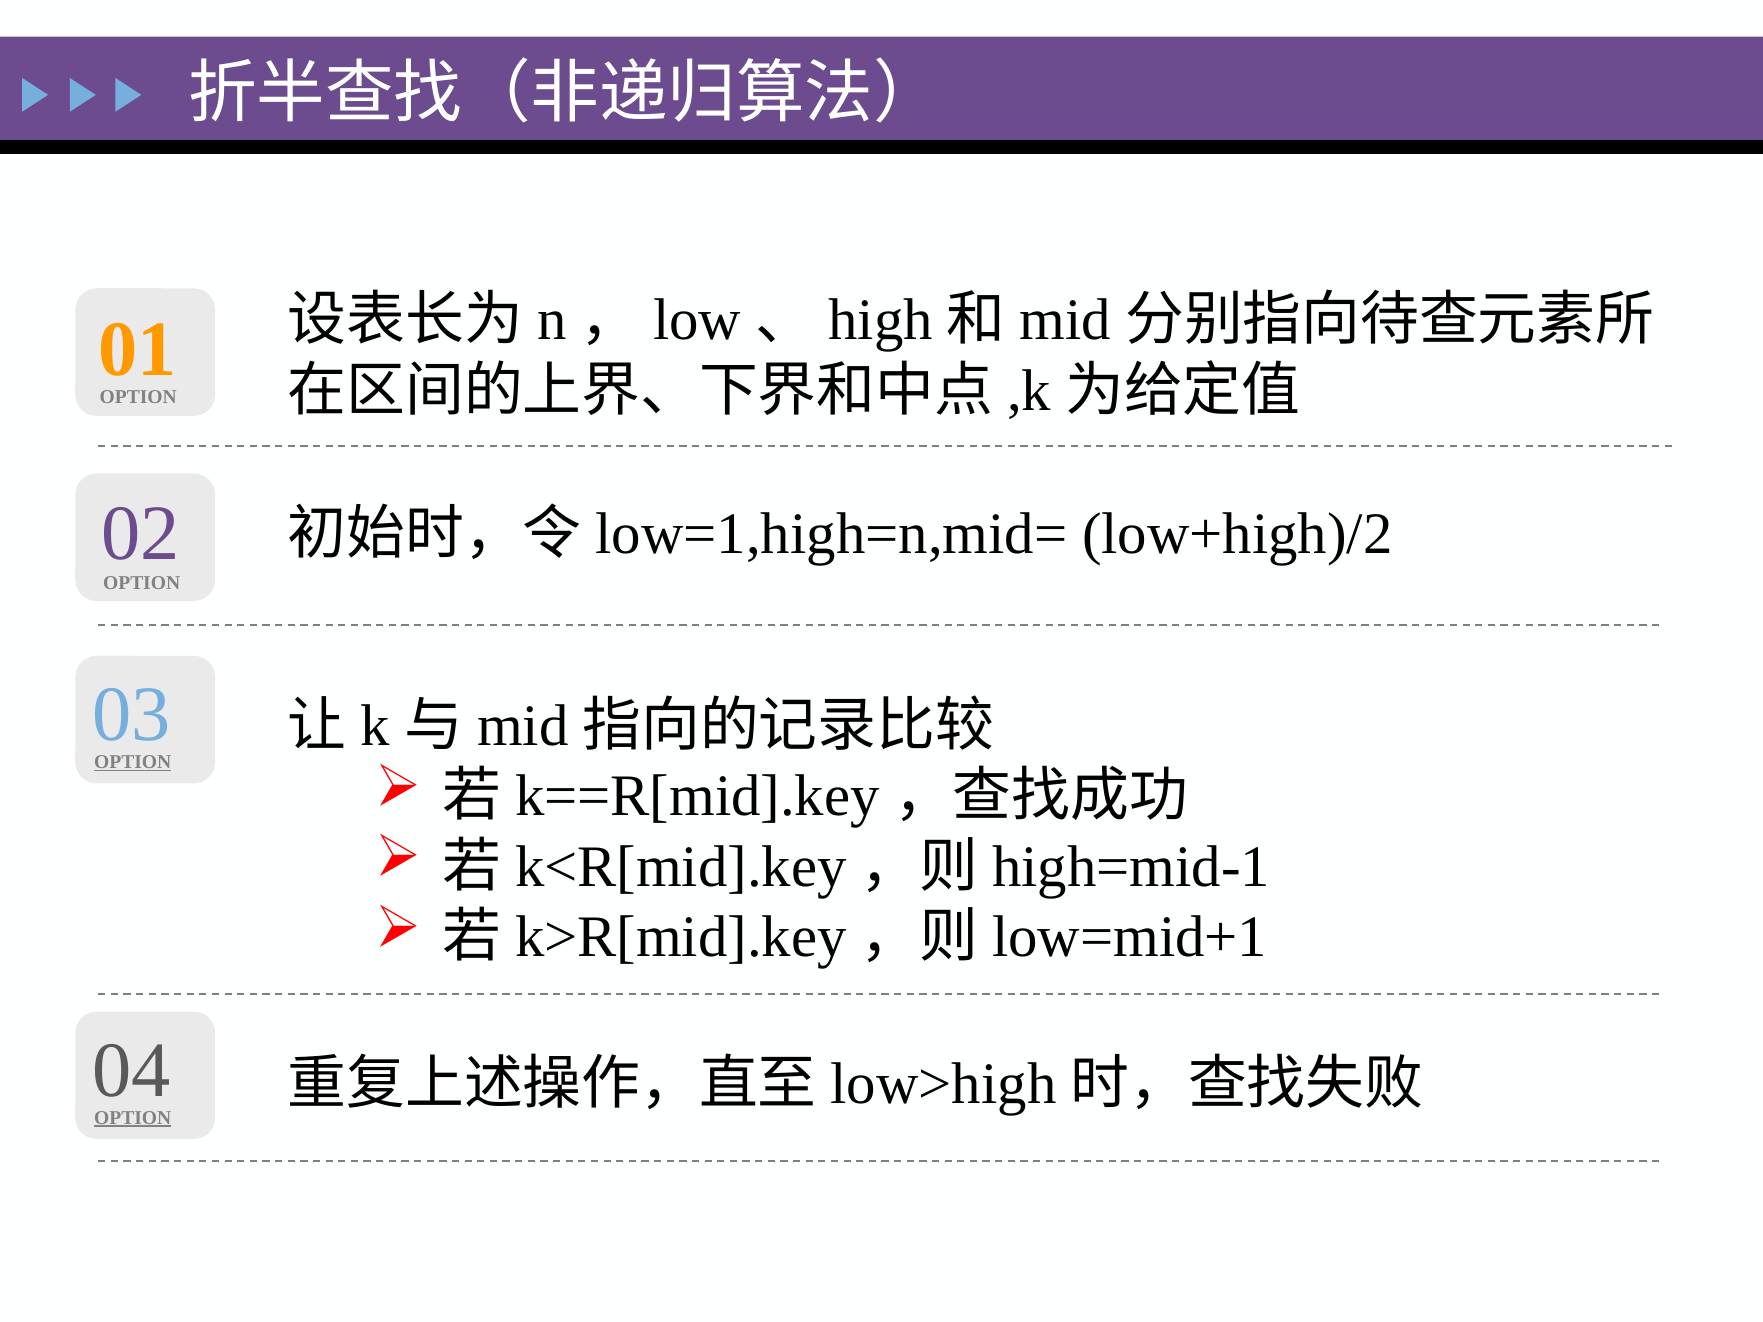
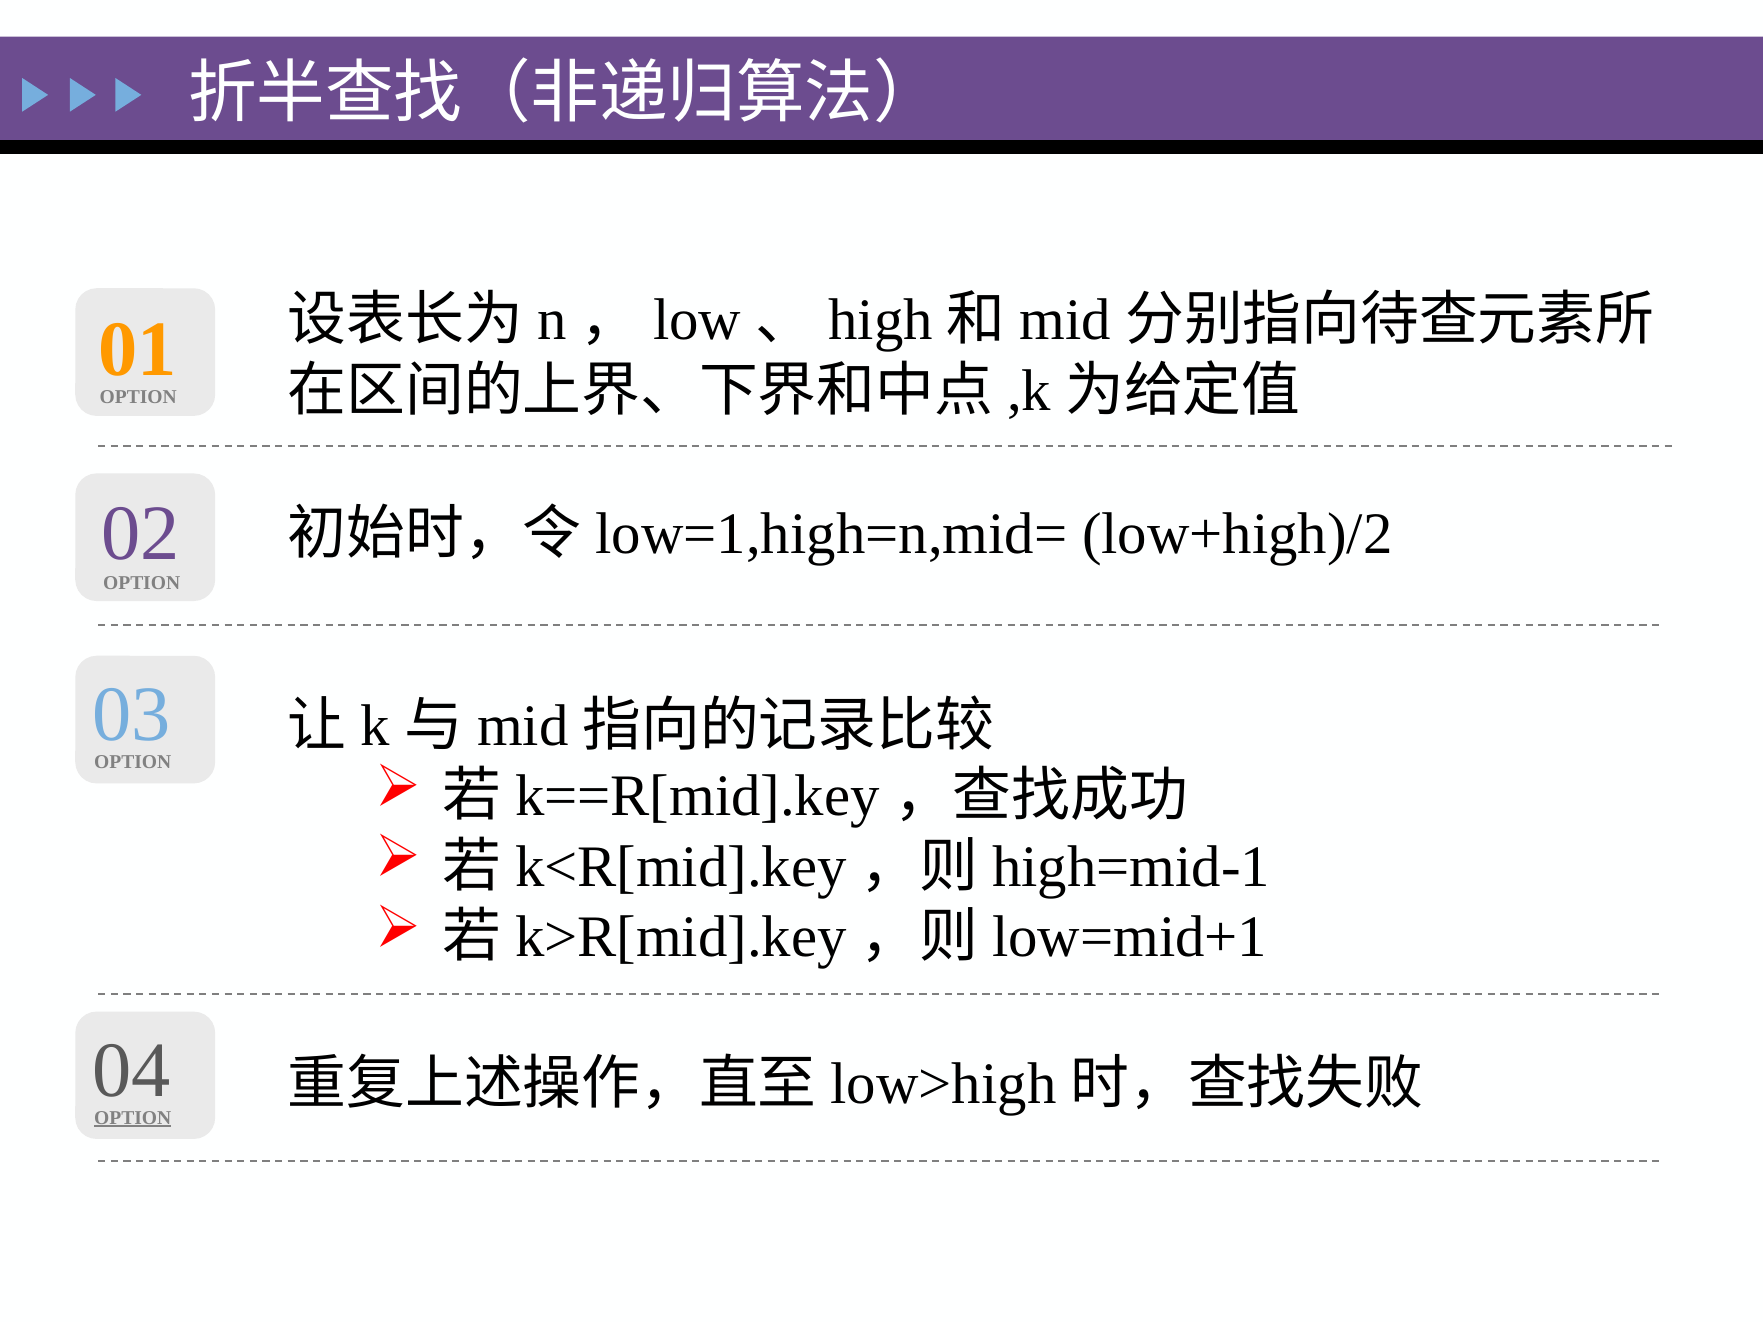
OPTION underline: present -> none (133, 762)
